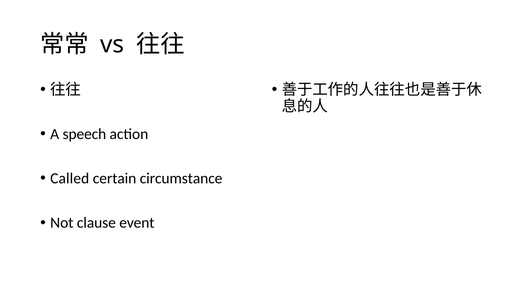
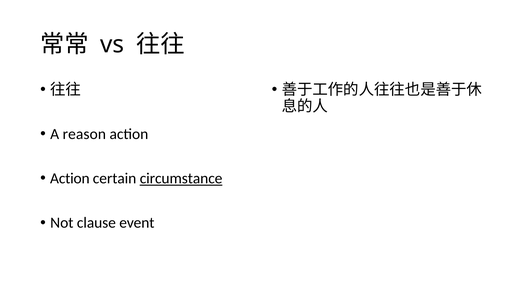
speech: speech -> reason (84, 134)
Called: Called -> Action (70, 178)
circumstance underline: none -> present (181, 178)
